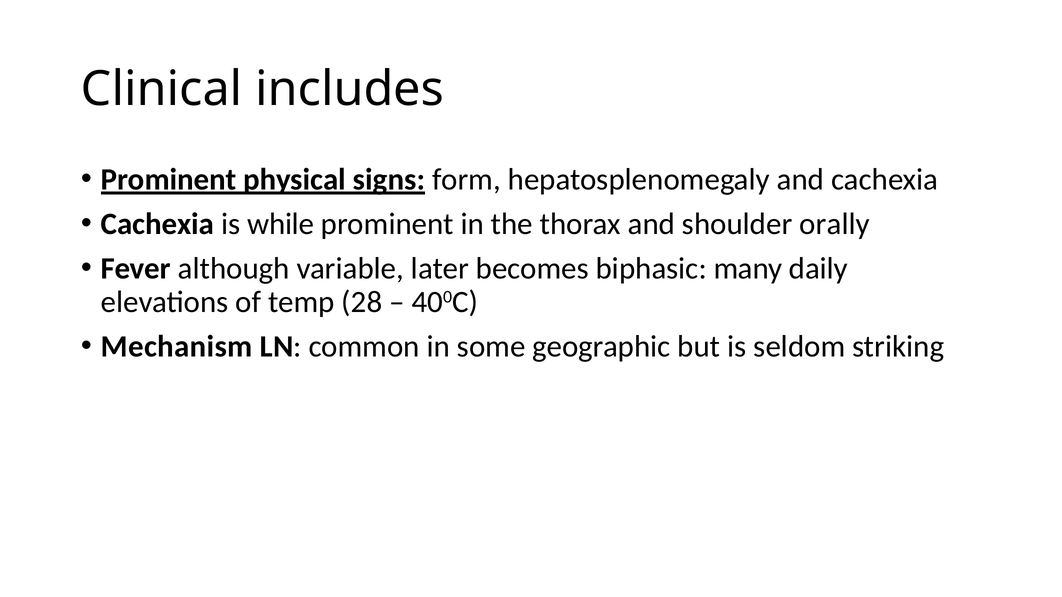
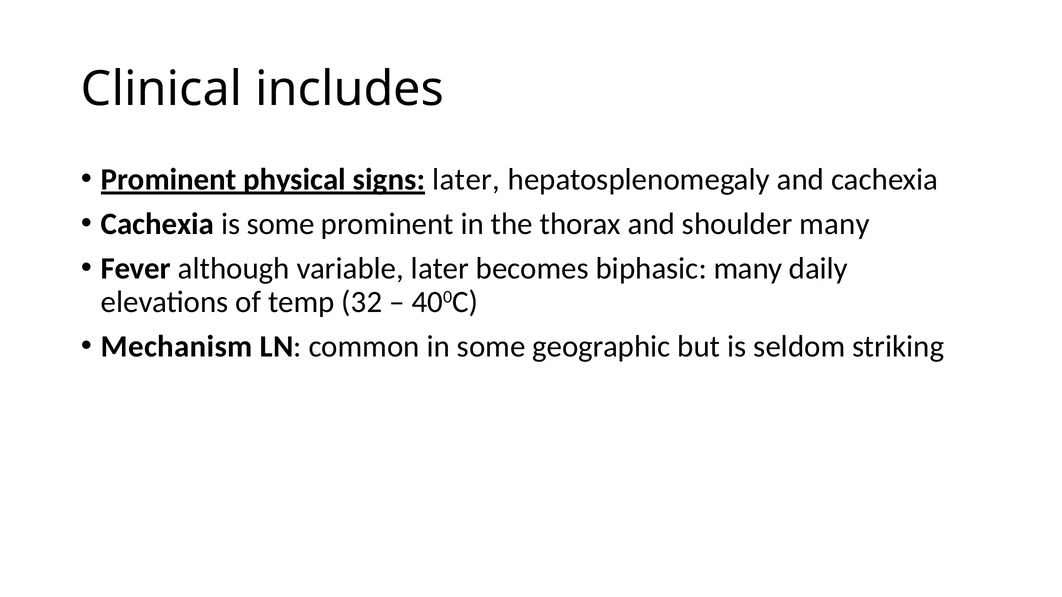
signs form: form -> later (466, 180)
is while: while -> some (281, 224)
shoulder orally: orally -> many (835, 224)
28: 28 -> 32 (362, 302)
